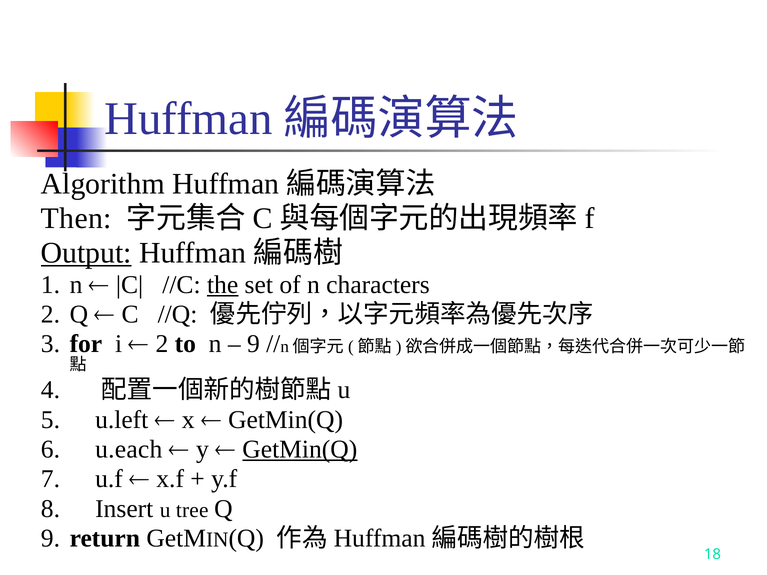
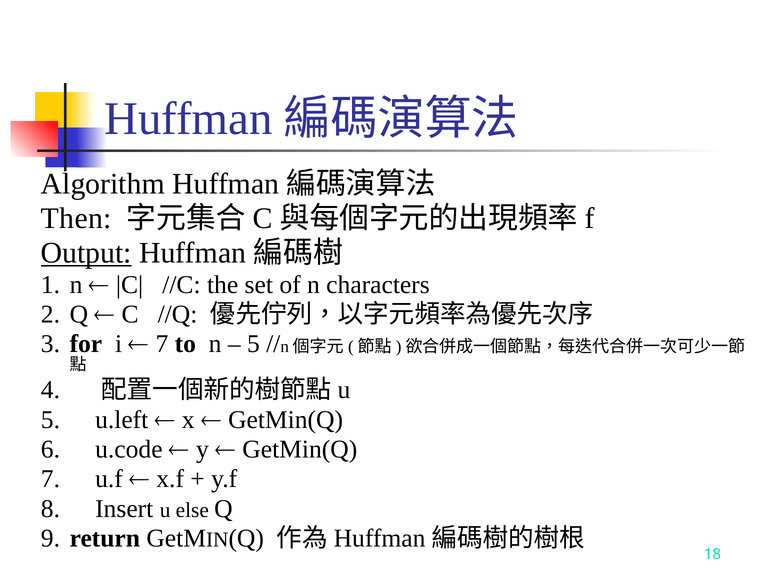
the underline: present -> none (223, 285)
2: 2 -> 7 (162, 344)
9: 9 -> 5 (253, 344)
u.each: u.each -> u.code (129, 450)
GetMin(Q underline: present -> none (300, 450)
tree: tree -> else (192, 510)
